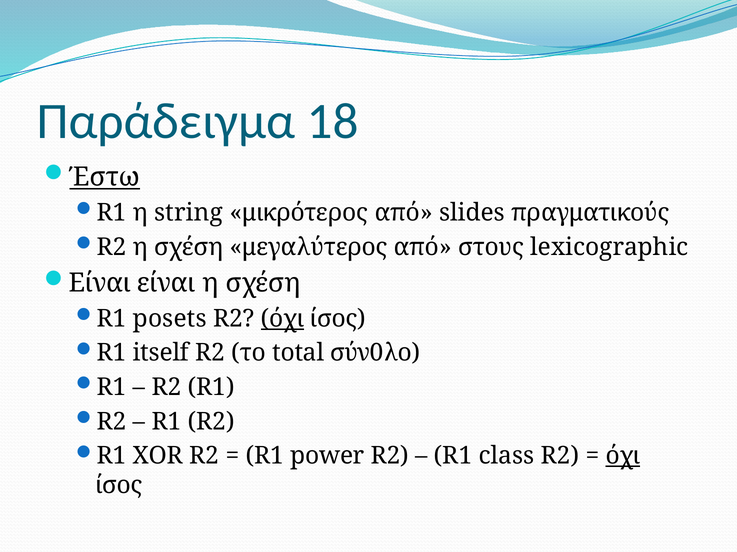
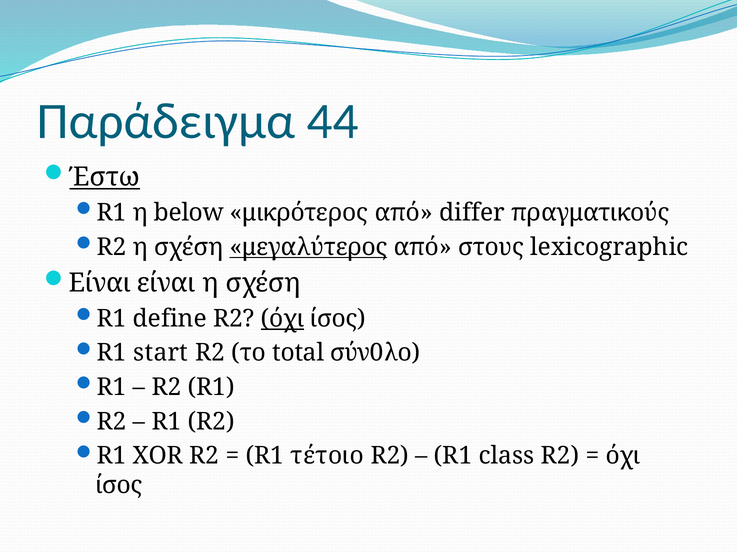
18: 18 -> 44 (333, 122)
string: string -> below (189, 213)
slides: slides -> differ (472, 213)
μεγαλύτερος underline: none -> present (309, 247)
posets: posets -> define (170, 319)
itself: itself -> start (161, 353)
power: power -> τέτοιο (327, 456)
όχι underline: present -> none (623, 456)
